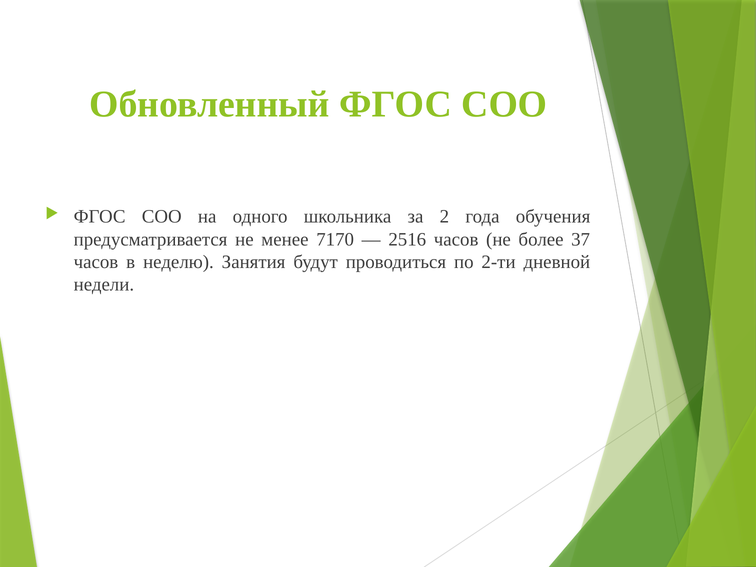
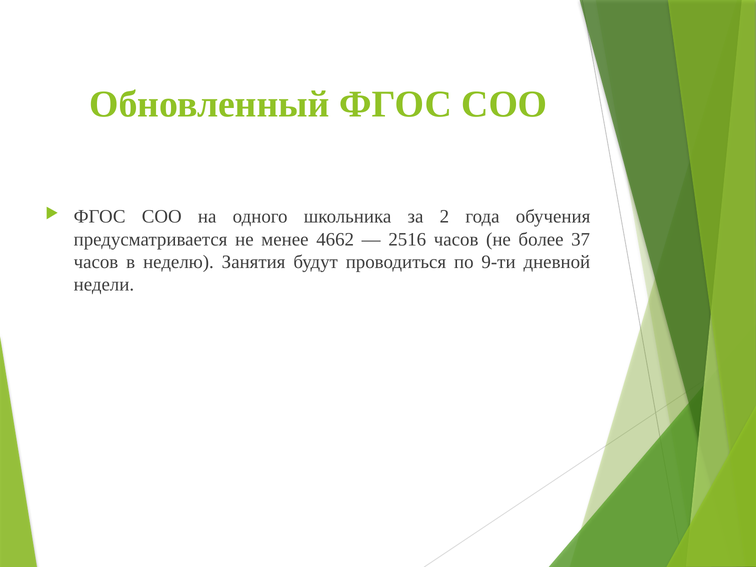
7170: 7170 -> 4662 (335, 239)
2-ти: 2-ти -> 9-ти (499, 262)
